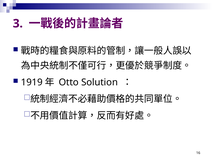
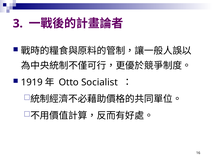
Solution: Solution -> Socialist (99, 82)
